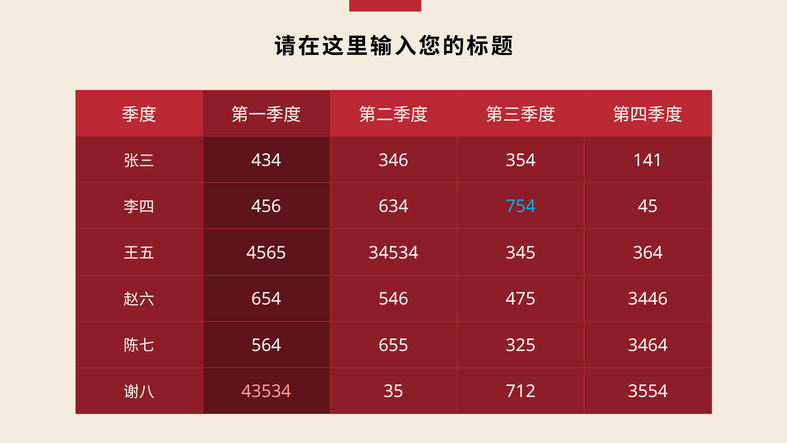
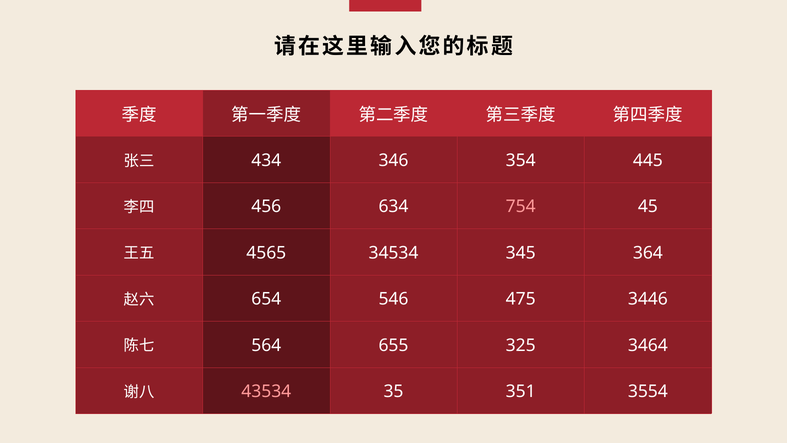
141: 141 -> 445 (648, 160)
754 colour: light blue -> pink (521, 206)
712: 712 -> 351 (521, 391)
